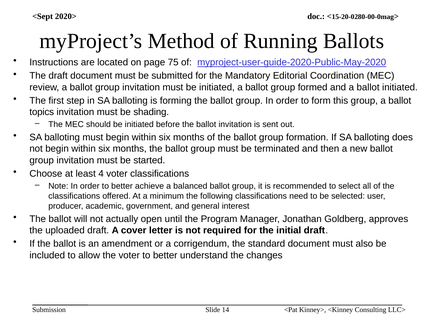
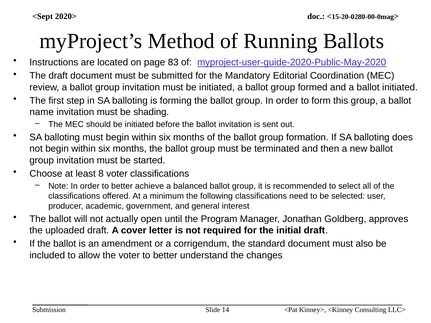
75: 75 -> 83 (173, 62)
topics: topics -> name (42, 112)
4: 4 -> 8 (101, 174)
